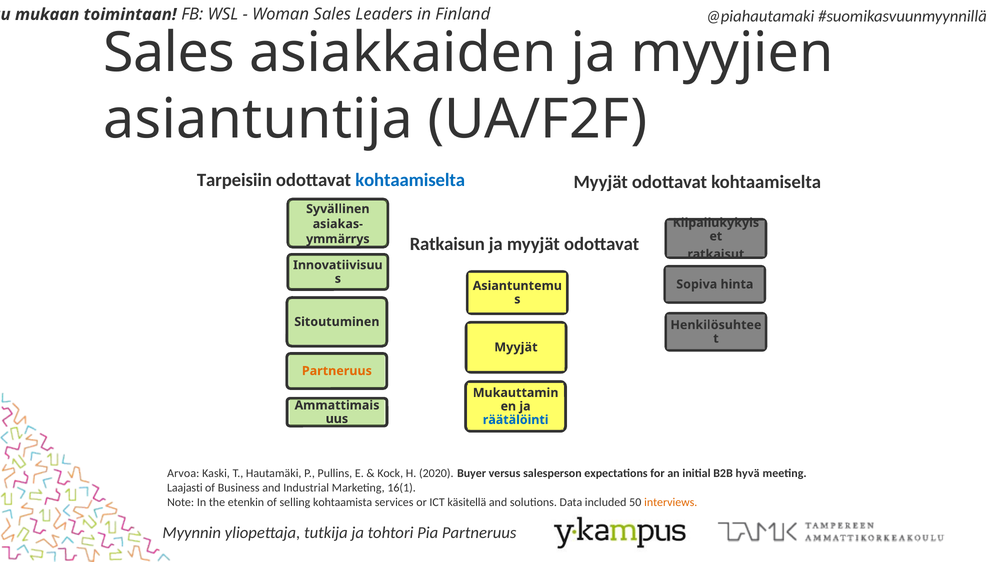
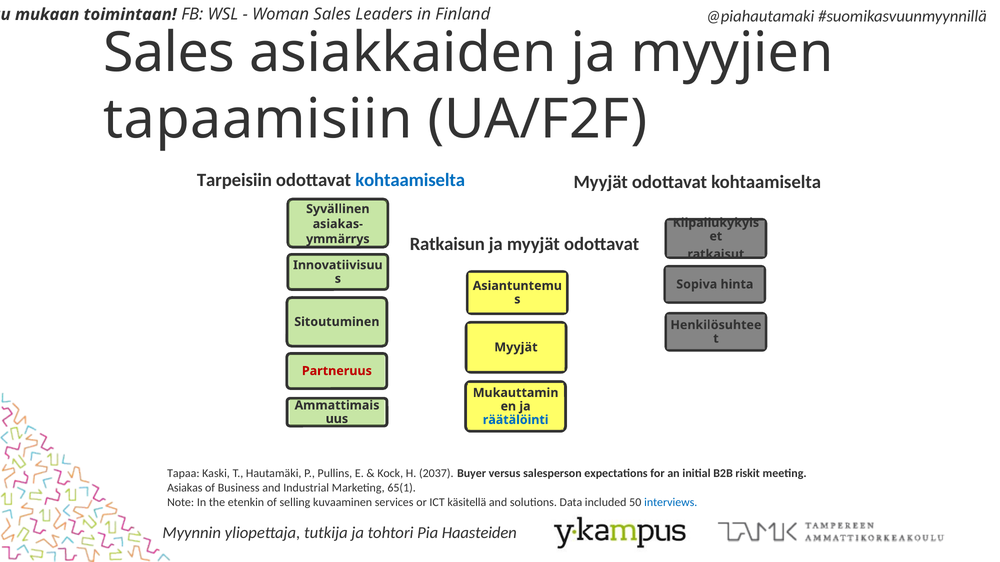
asiantuntija: asiantuntija -> tapaamisiin (258, 120)
Partneruus colour: orange -> red (337, 371)
Arvoa: Arvoa -> Tapaa (183, 474)
2020: 2020 -> 2037 (436, 474)
hyvä: hyvä -> riskit (748, 474)
Laajasti: Laajasti -> Asiakas (185, 488)
16(1: 16(1 -> 65(1 (402, 488)
kohtaamista: kohtaamista -> kuvaaminen (343, 503)
interviews colour: orange -> blue (671, 503)
Partneruus: Partneruus -> Haasteiden (479, 533)
